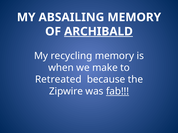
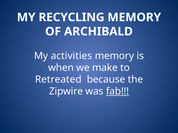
ABSAILING: ABSAILING -> RECYCLING (72, 17)
ARCHIBALD underline: present -> none (98, 32)
recycling: recycling -> activities (71, 56)
